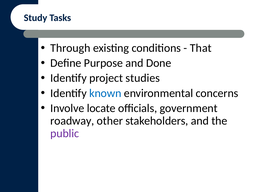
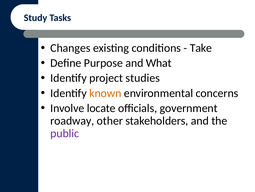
Through: Through -> Changes (70, 48)
That: That -> Take (201, 48)
Done: Done -> What (159, 63)
known colour: blue -> orange (105, 93)
